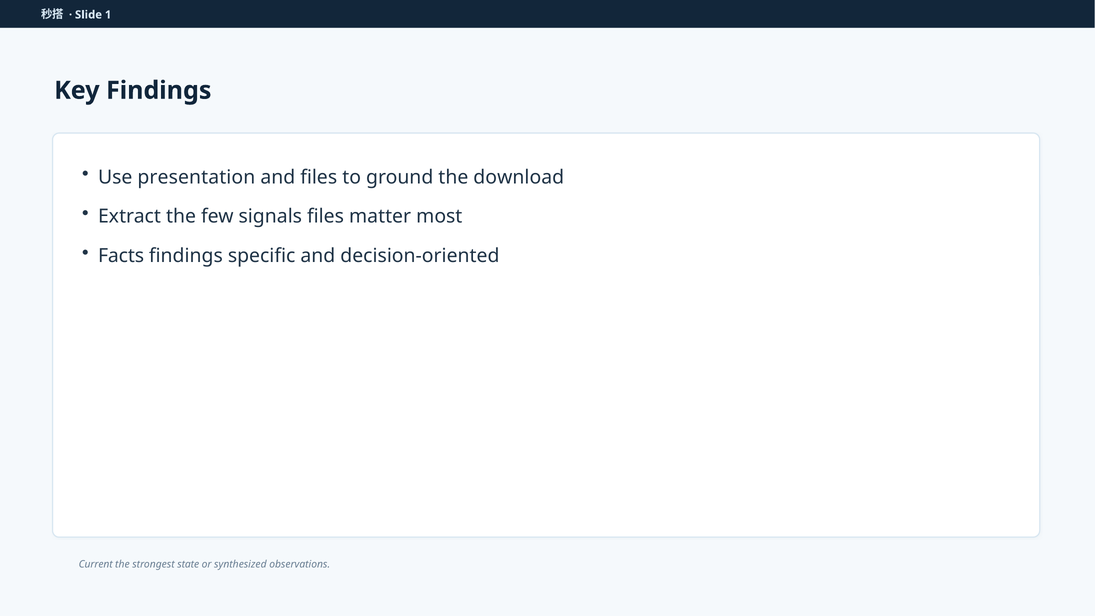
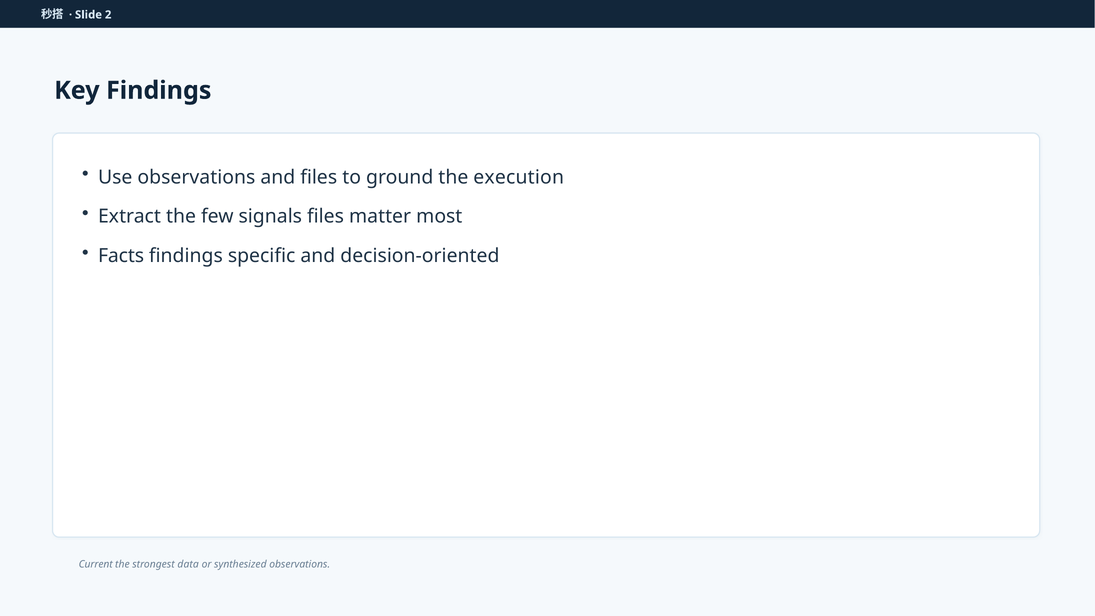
1: 1 -> 2 (108, 15)
Use presentation: presentation -> observations (196, 177)
download: download -> execution (519, 177)
state: state -> data (188, 564)
